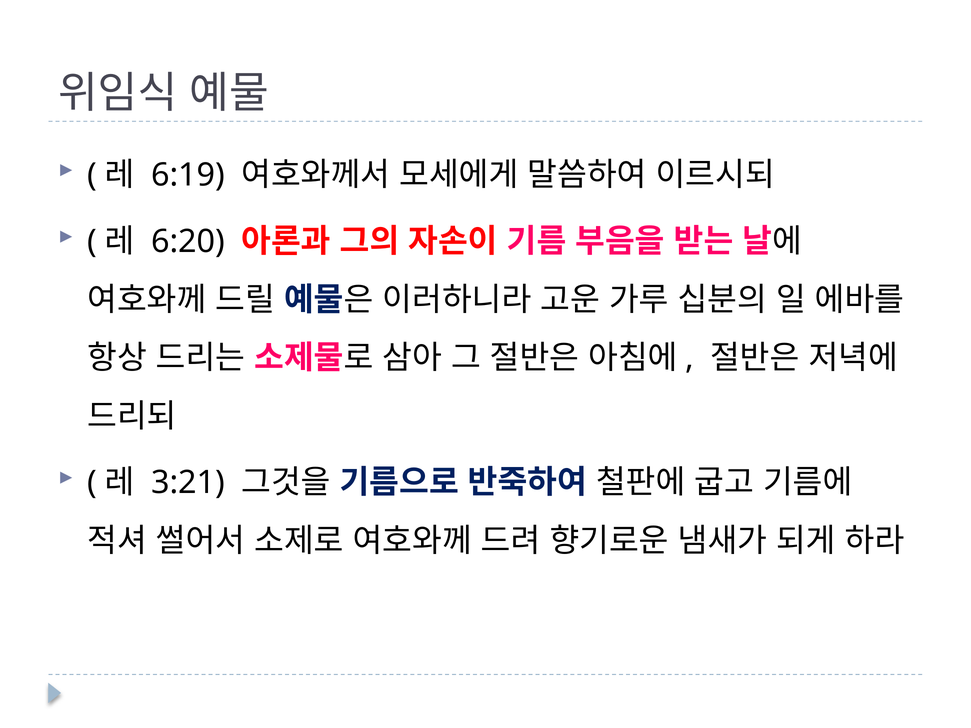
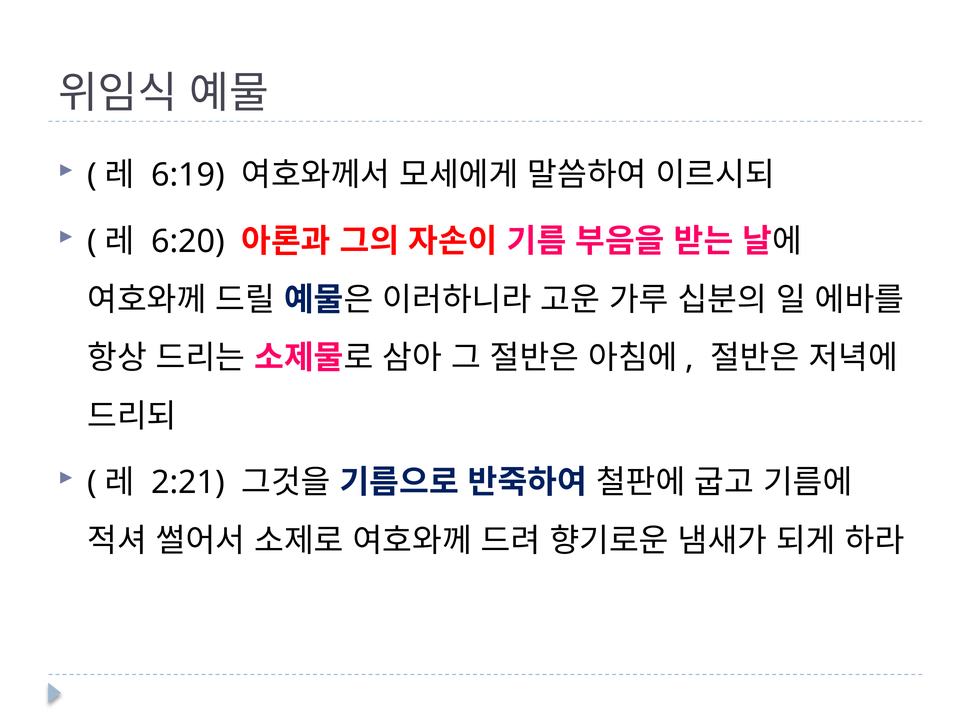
3:21: 3:21 -> 2:21 (188, 483)
